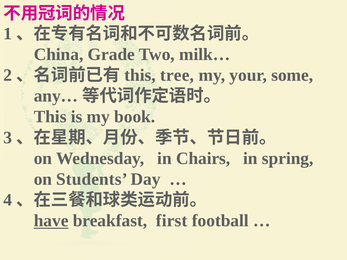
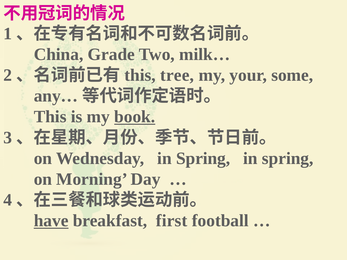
book underline: none -> present (135, 117)
Wednesday in Chairs: Chairs -> Spring (203, 158)
Students: Students -> Morning (92, 179)
